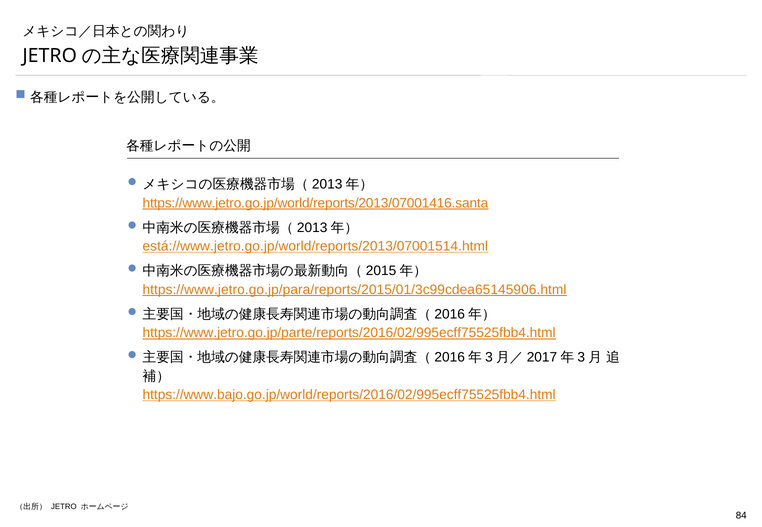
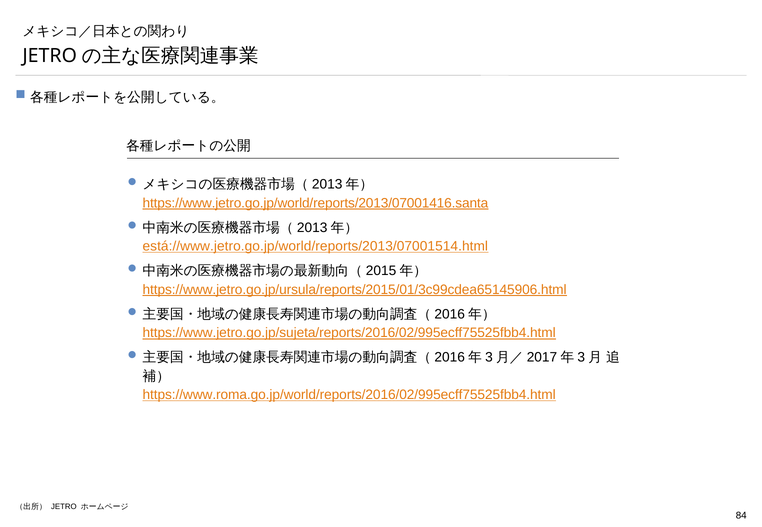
https://www.jetro.go.jp/para/reports/2015/01/3c99cdea65145906.html: https://www.jetro.go.jp/para/reports/2015/01/3c99cdea65145906.html -> https://www.jetro.go.jp/ursula/reports/2015/01/3c99cdea65145906.html (355, 290)
https://www.jetro.go.jp/parte/reports/2016/02/995ecff75525fbb4.html: https://www.jetro.go.jp/parte/reports/2016/02/995ecff75525fbb4.html -> https://www.jetro.go.jp/sujeta/reports/2016/02/995ecff75525fbb4.html (349, 333)
https://www.bajo.go.jp/world/reports/2016/02/995ecff75525fbb4.html: https://www.bajo.go.jp/world/reports/2016/02/995ecff75525fbb4.html -> https://www.roma.go.jp/world/reports/2016/02/995ecff75525fbb4.html (349, 395)
